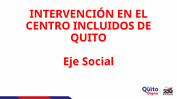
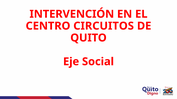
INCLUIDOS: INCLUIDOS -> CIRCUITOS (104, 26)
